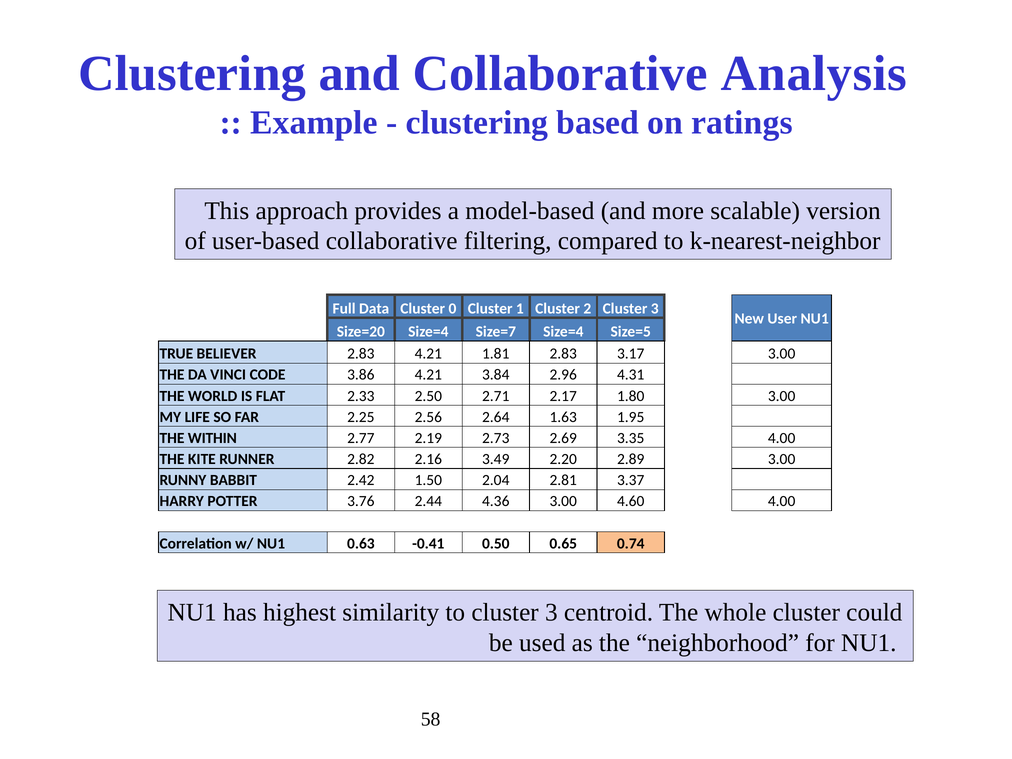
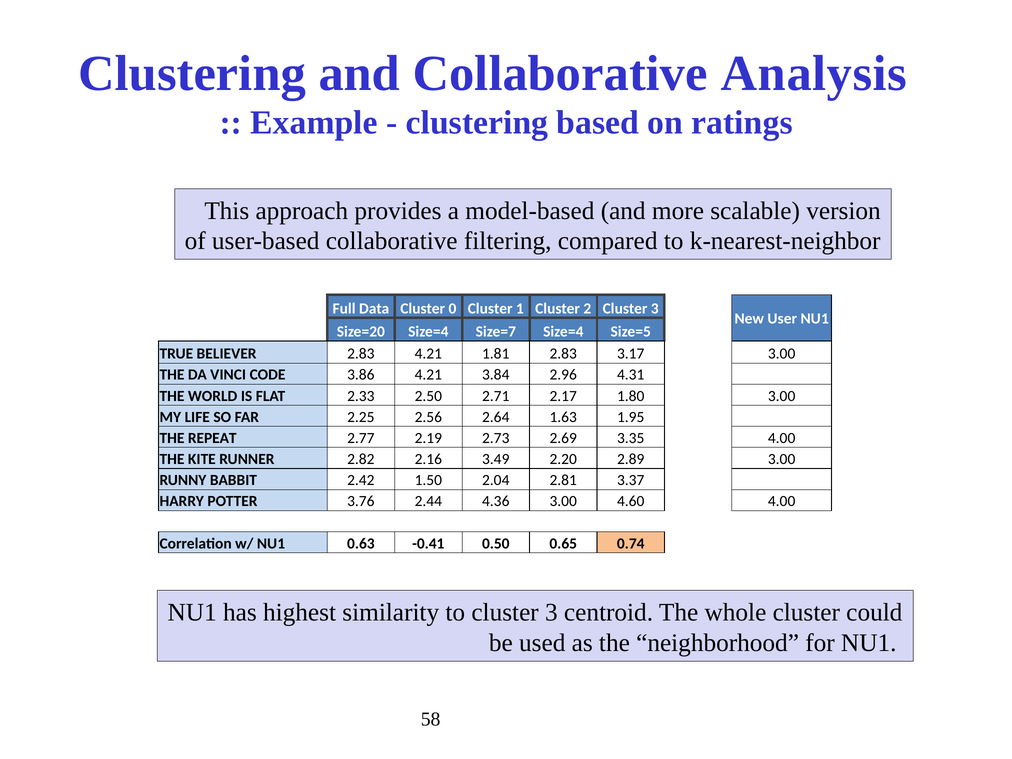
WITHIN: WITHIN -> REPEAT (212, 438)
